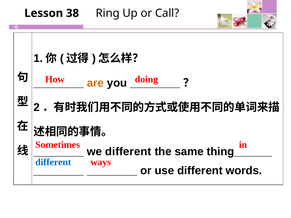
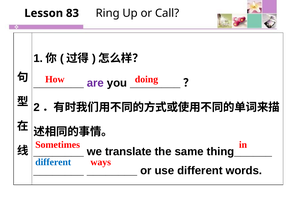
38: 38 -> 83 (72, 13)
are colour: orange -> purple (95, 83)
we different: different -> translate (128, 152)
